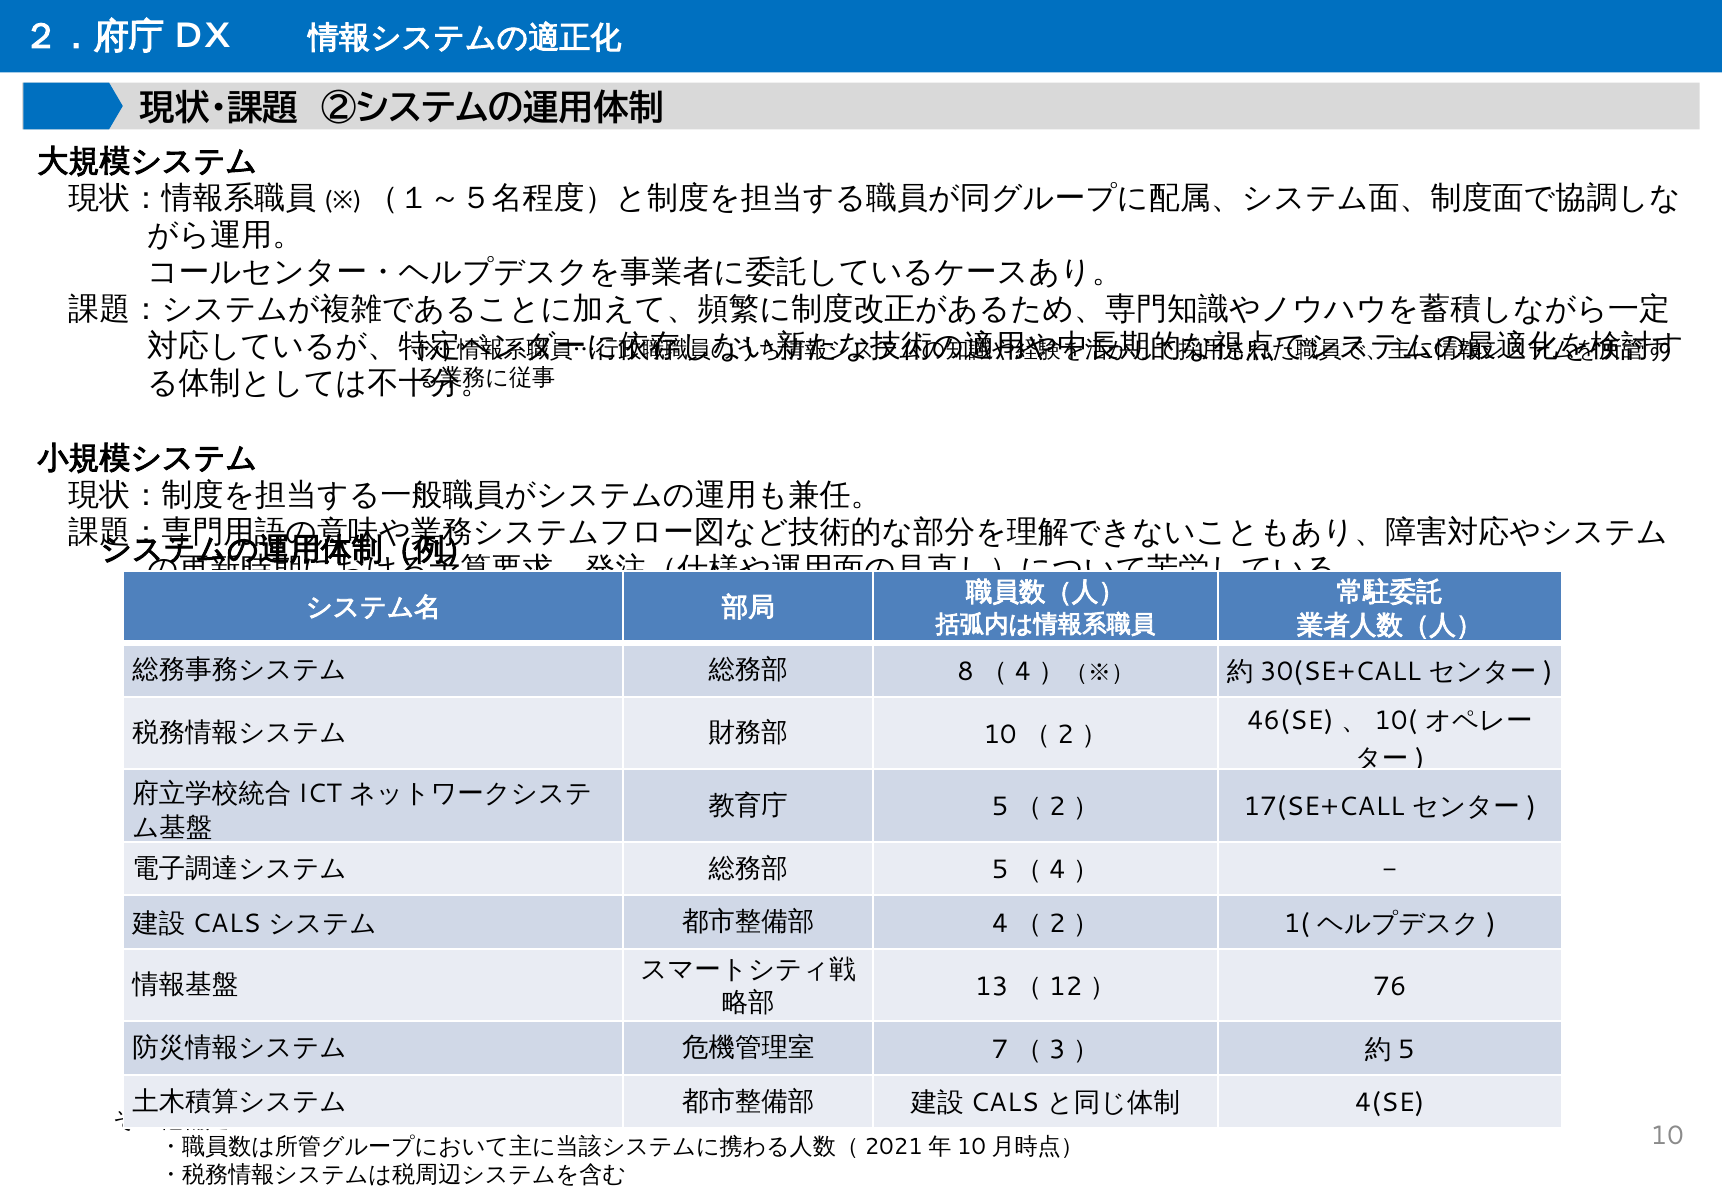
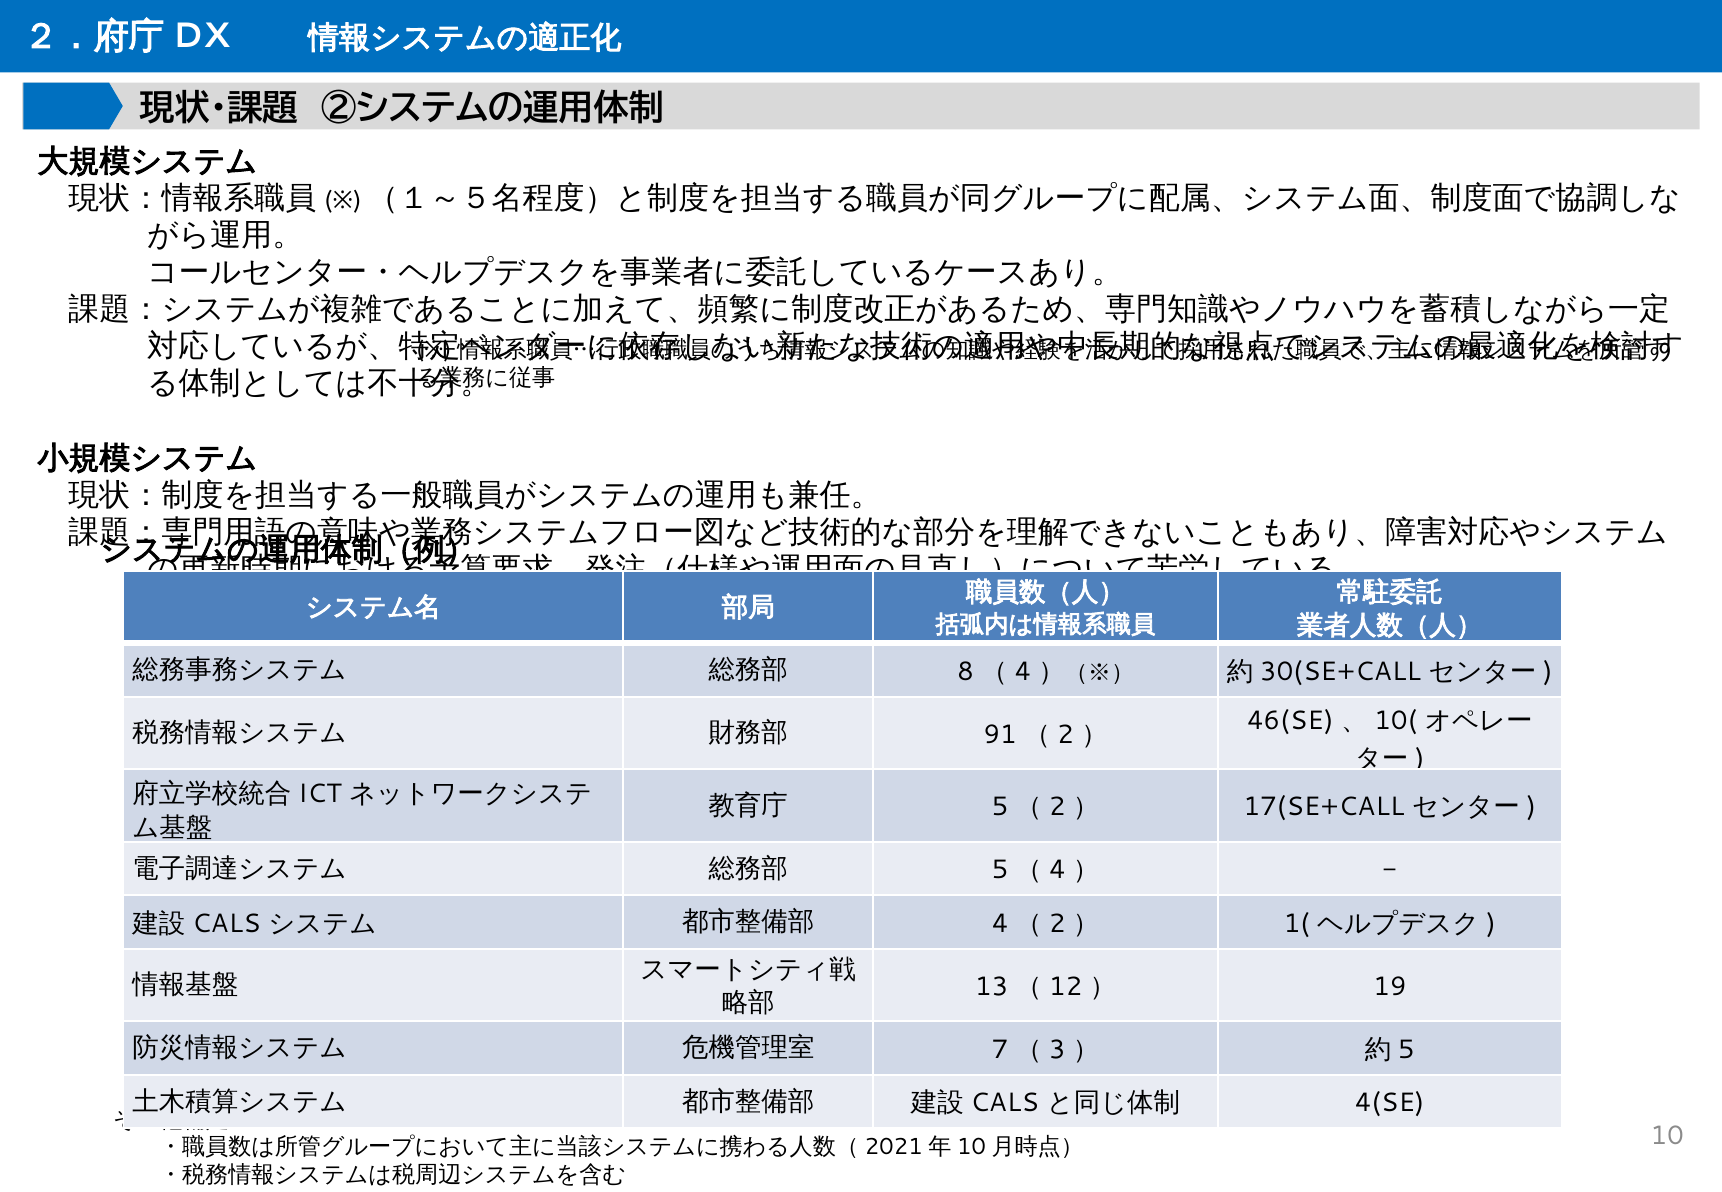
10: 10 -> 91 (1000, 735)
76: 76 -> 19 (1390, 986)
